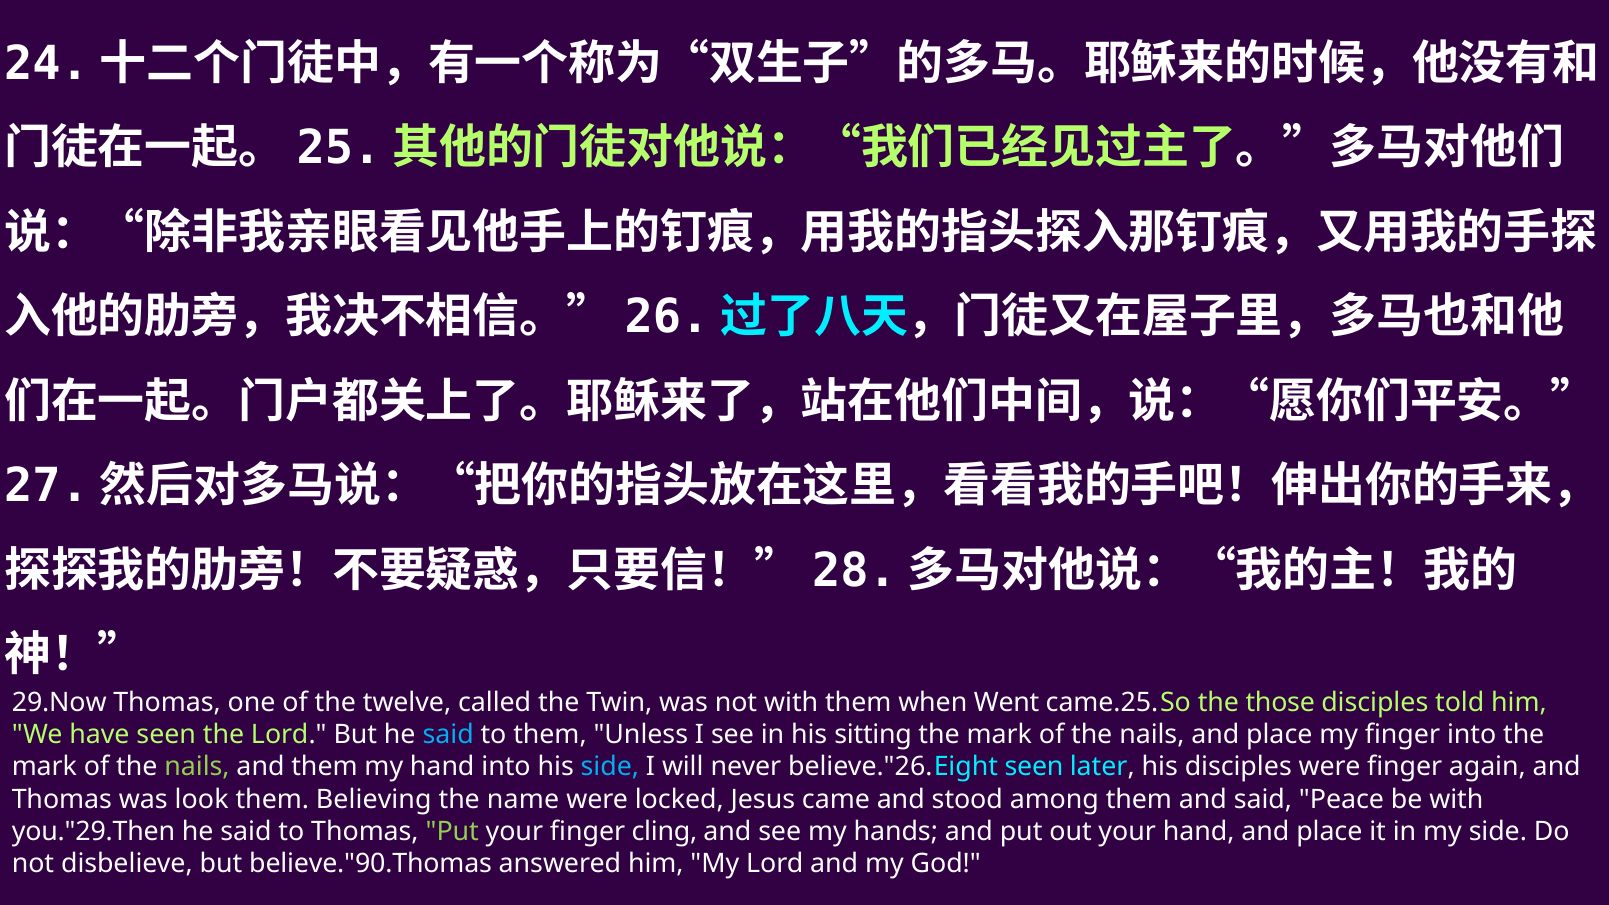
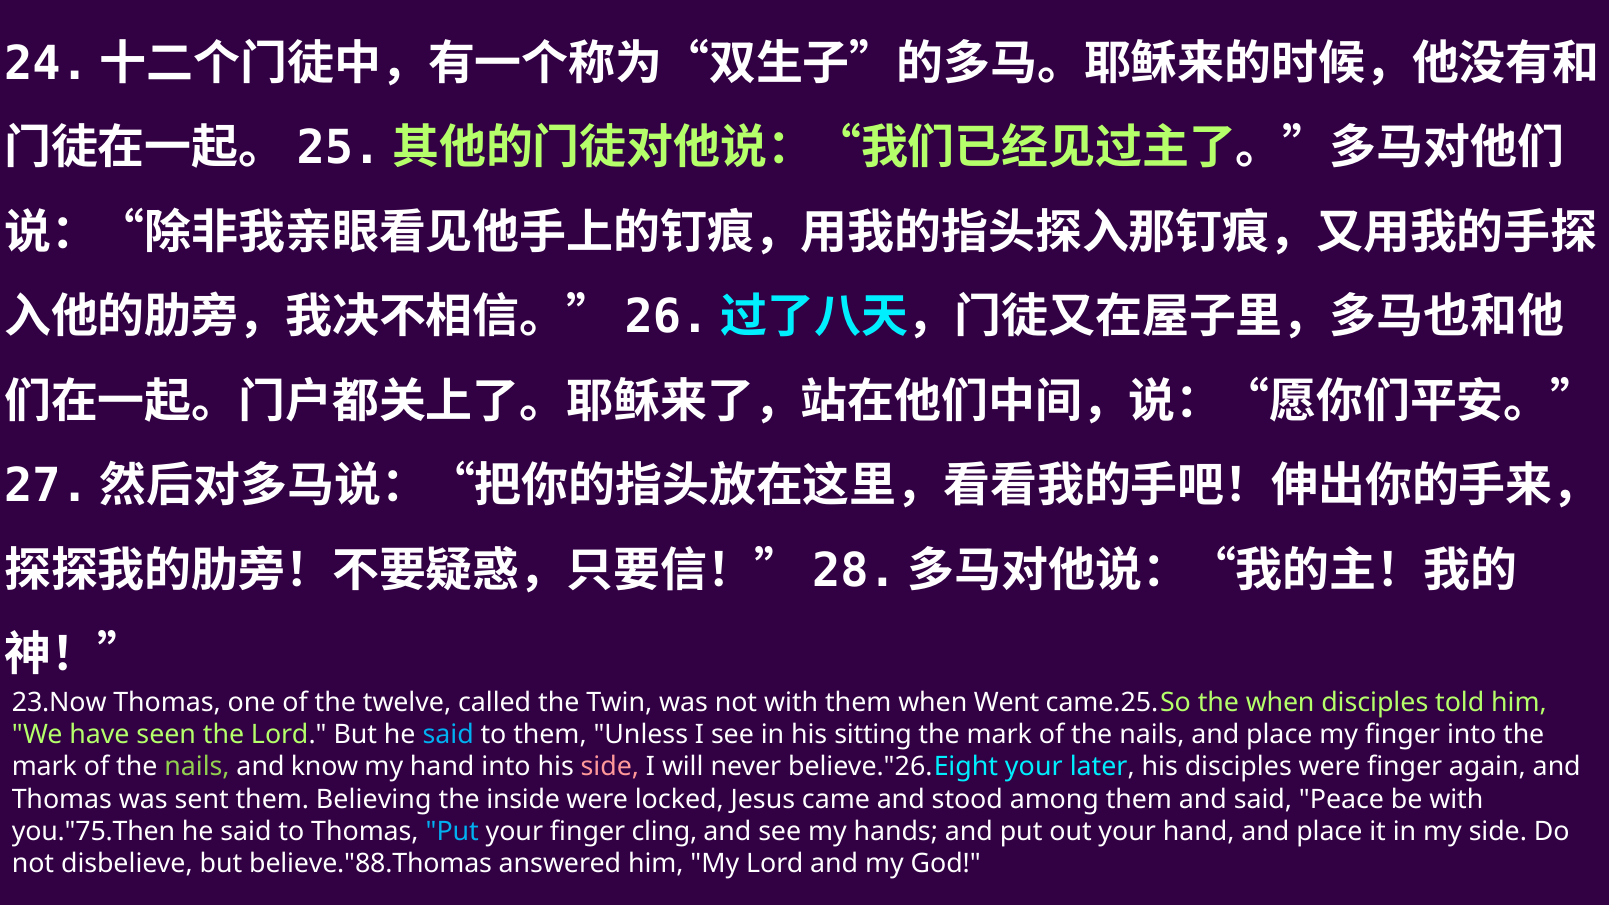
29.Now: 29.Now -> 23.Now (59, 703)
the those: those -> when (1280, 703)
and them: them -> know (325, 767)
side colour: light blue -> pink (610, 767)
believe."26.Eight seen: seen -> your (1034, 767)
look: look -> sent (202, 799)
name: name -> inside (523, 799)
you."29.Then: you."29.Then -> you."75.Then (94, 831)
Put colour: light green -> light blue (452, 831)
believe."90.Thomas: believe."90.Thomas -> believe."88.Thomas (371, 864)
